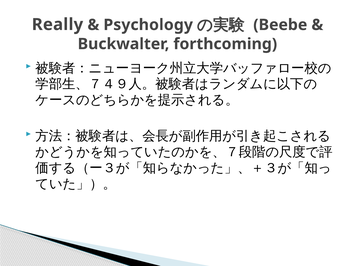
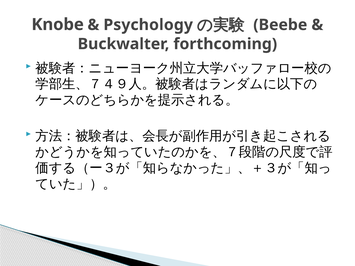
Really: Really -> Knobe (58, 25)
